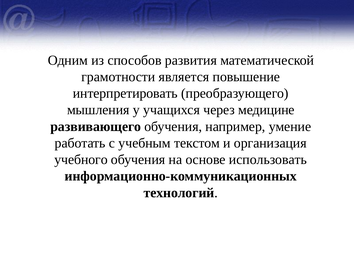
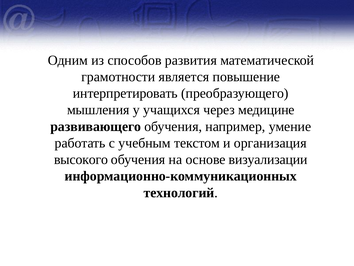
учебного: учебного -> высокого (81, 159)
использовать: использовать -> визуализации (268, 159)
